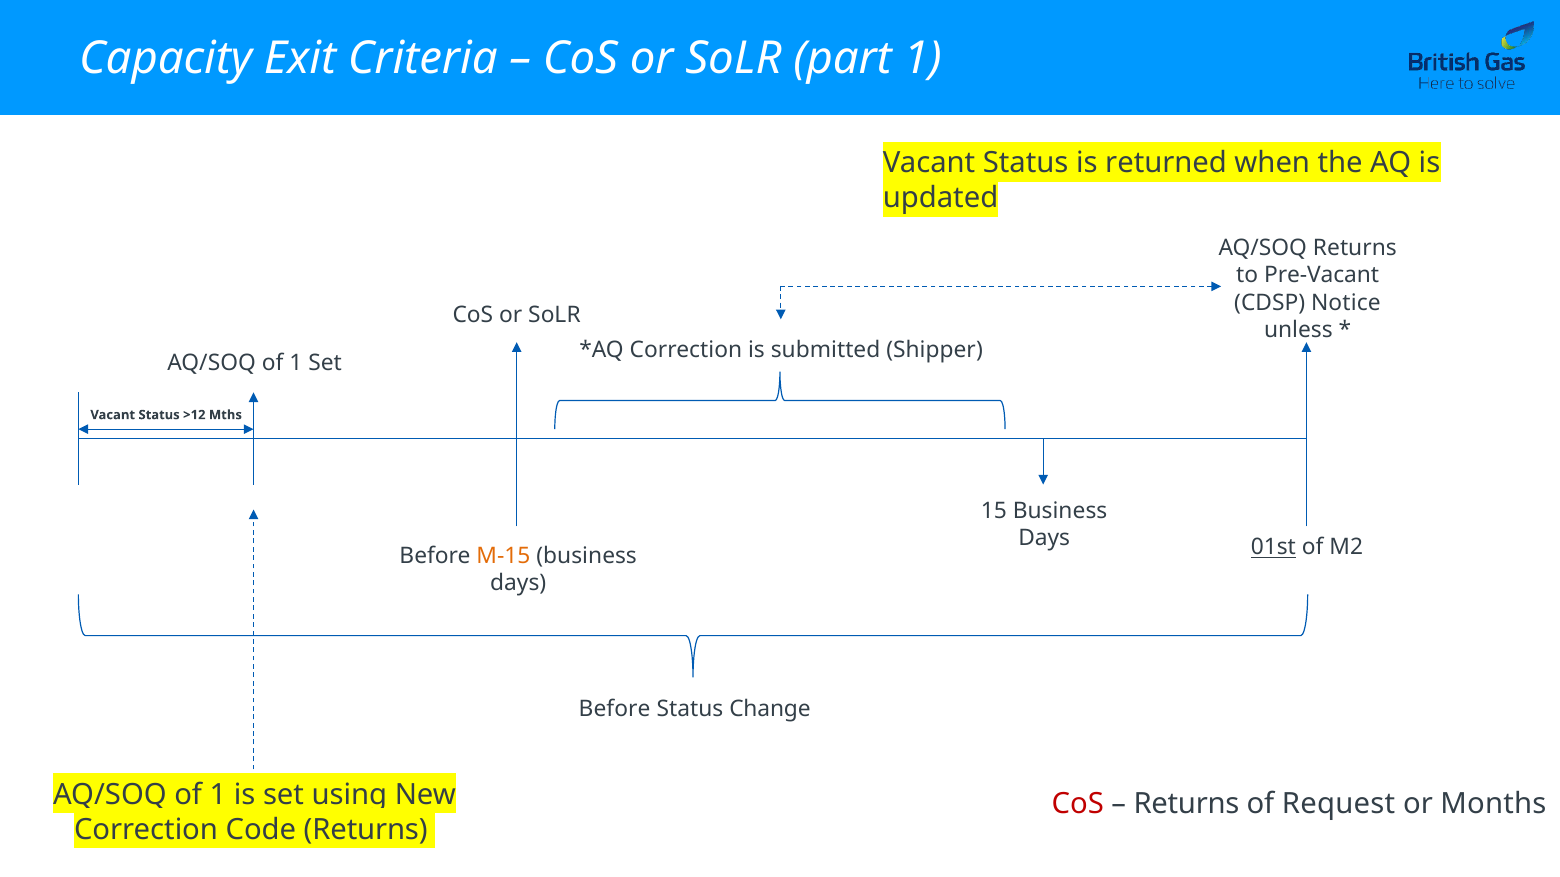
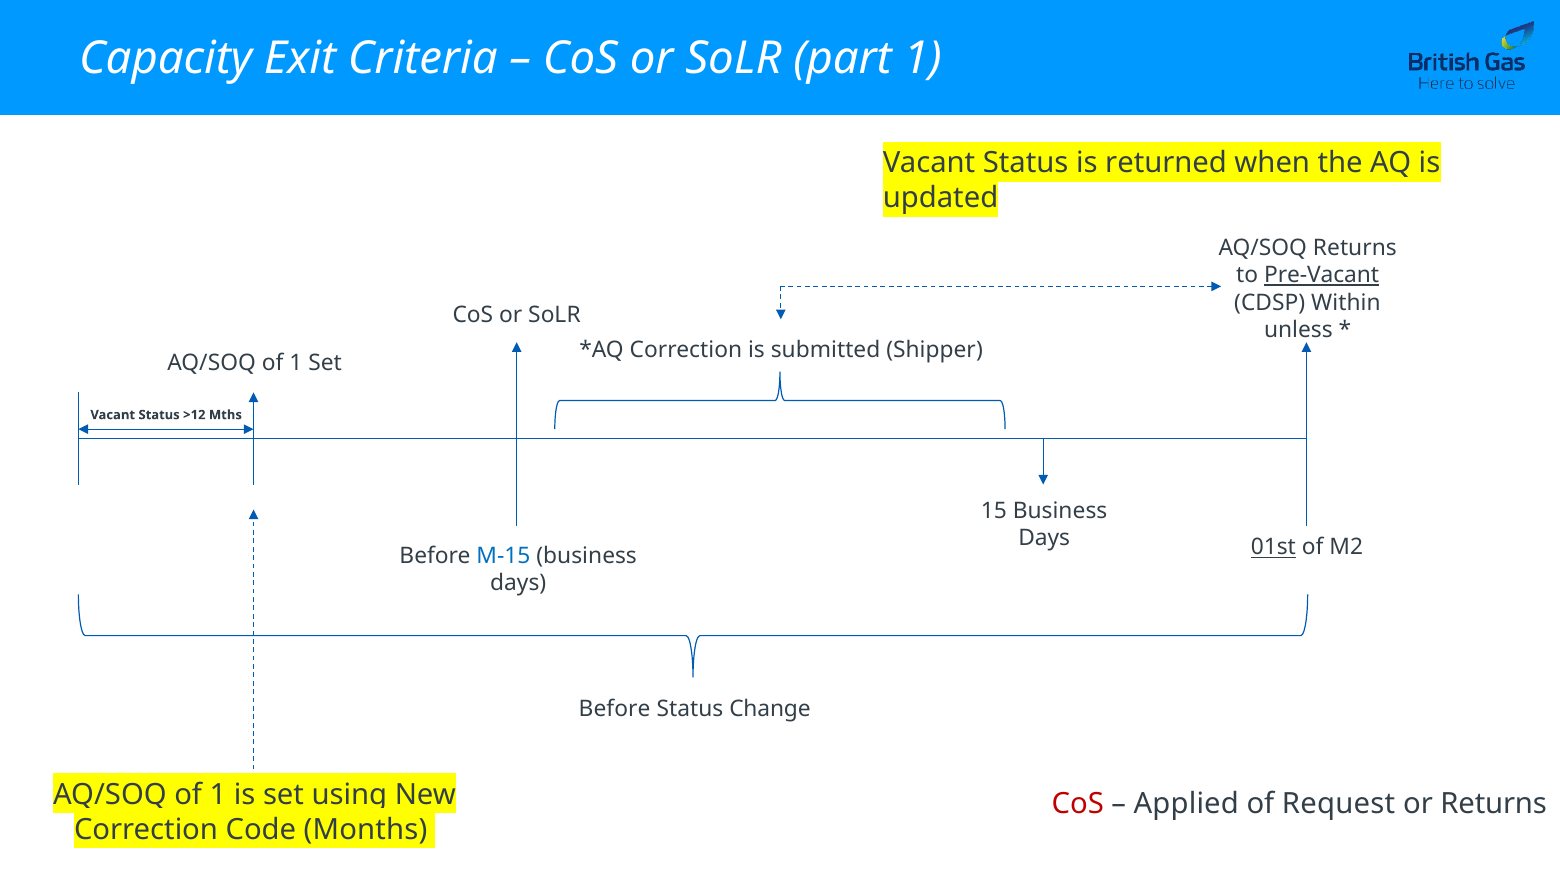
Pre-Vacant underline: none -> present (1322, 275)
Notice: Notice -> Within (1346, 303)
M-15 colour: orange -> blue (503, 556)
Returns: Returns -> Applied (1186, 804)
or Months: Months -> Returns (1494, 804)
Code Returns: Returns -> Months (366, 830)
